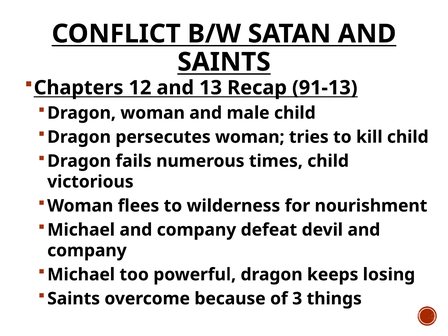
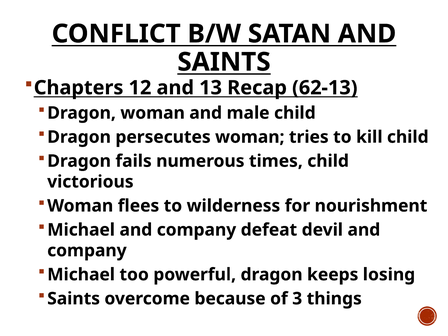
91-13: 91-13 -> 62-13 (325, 88)
